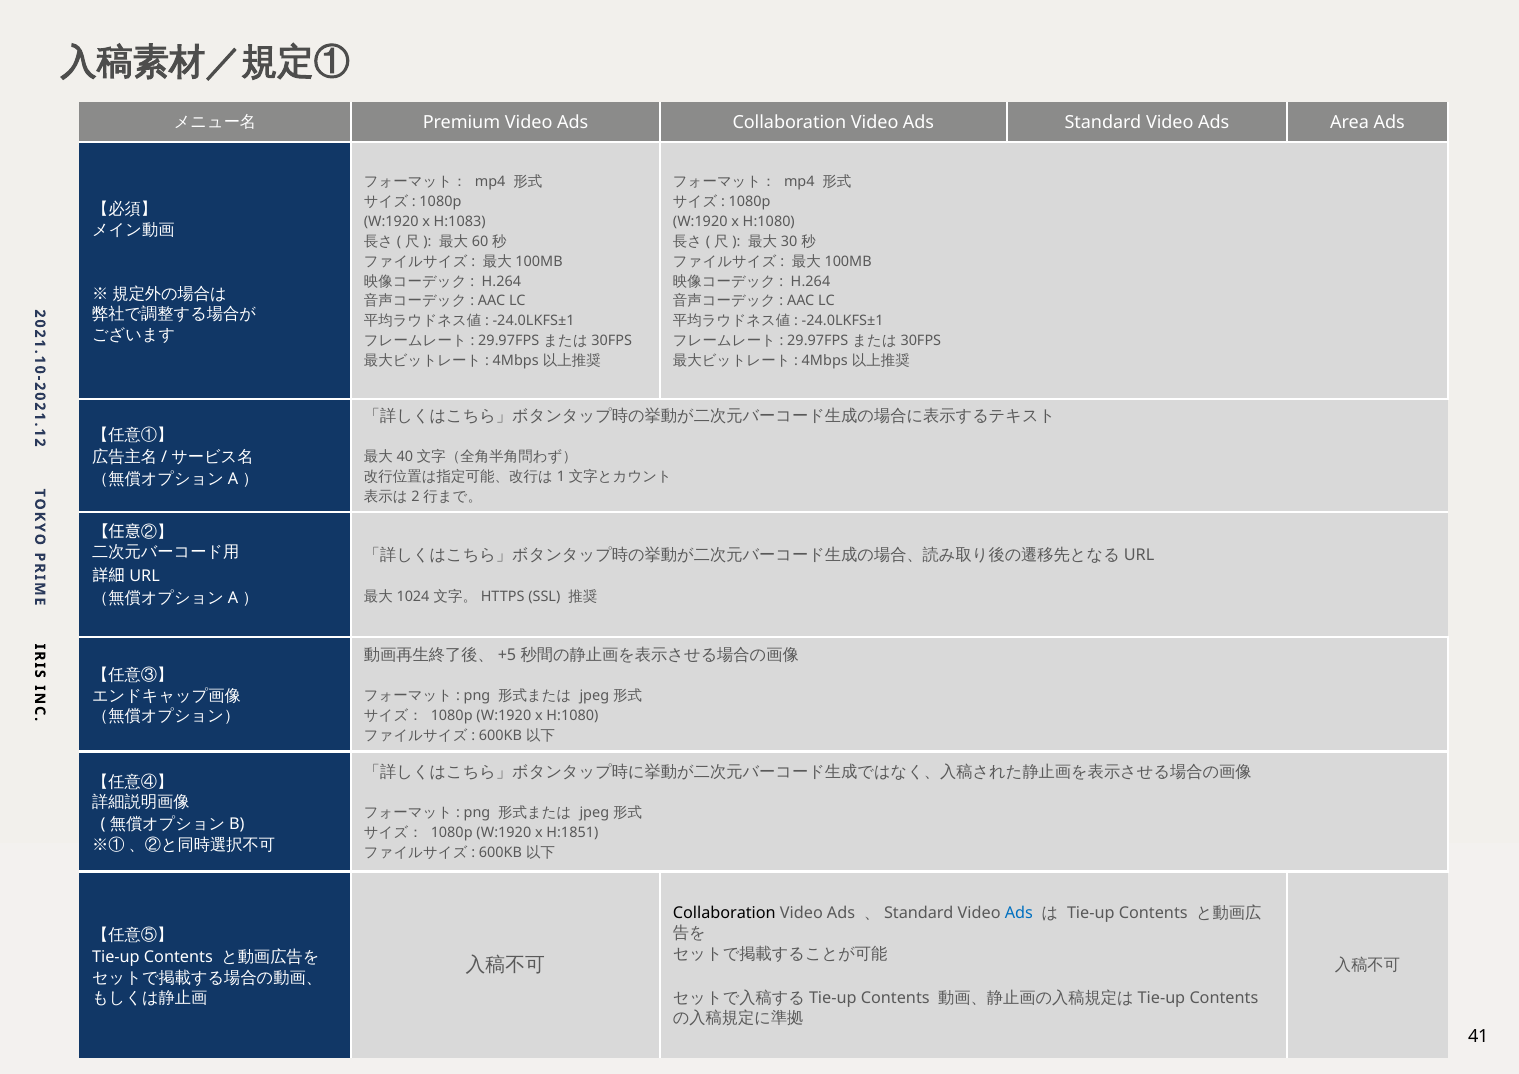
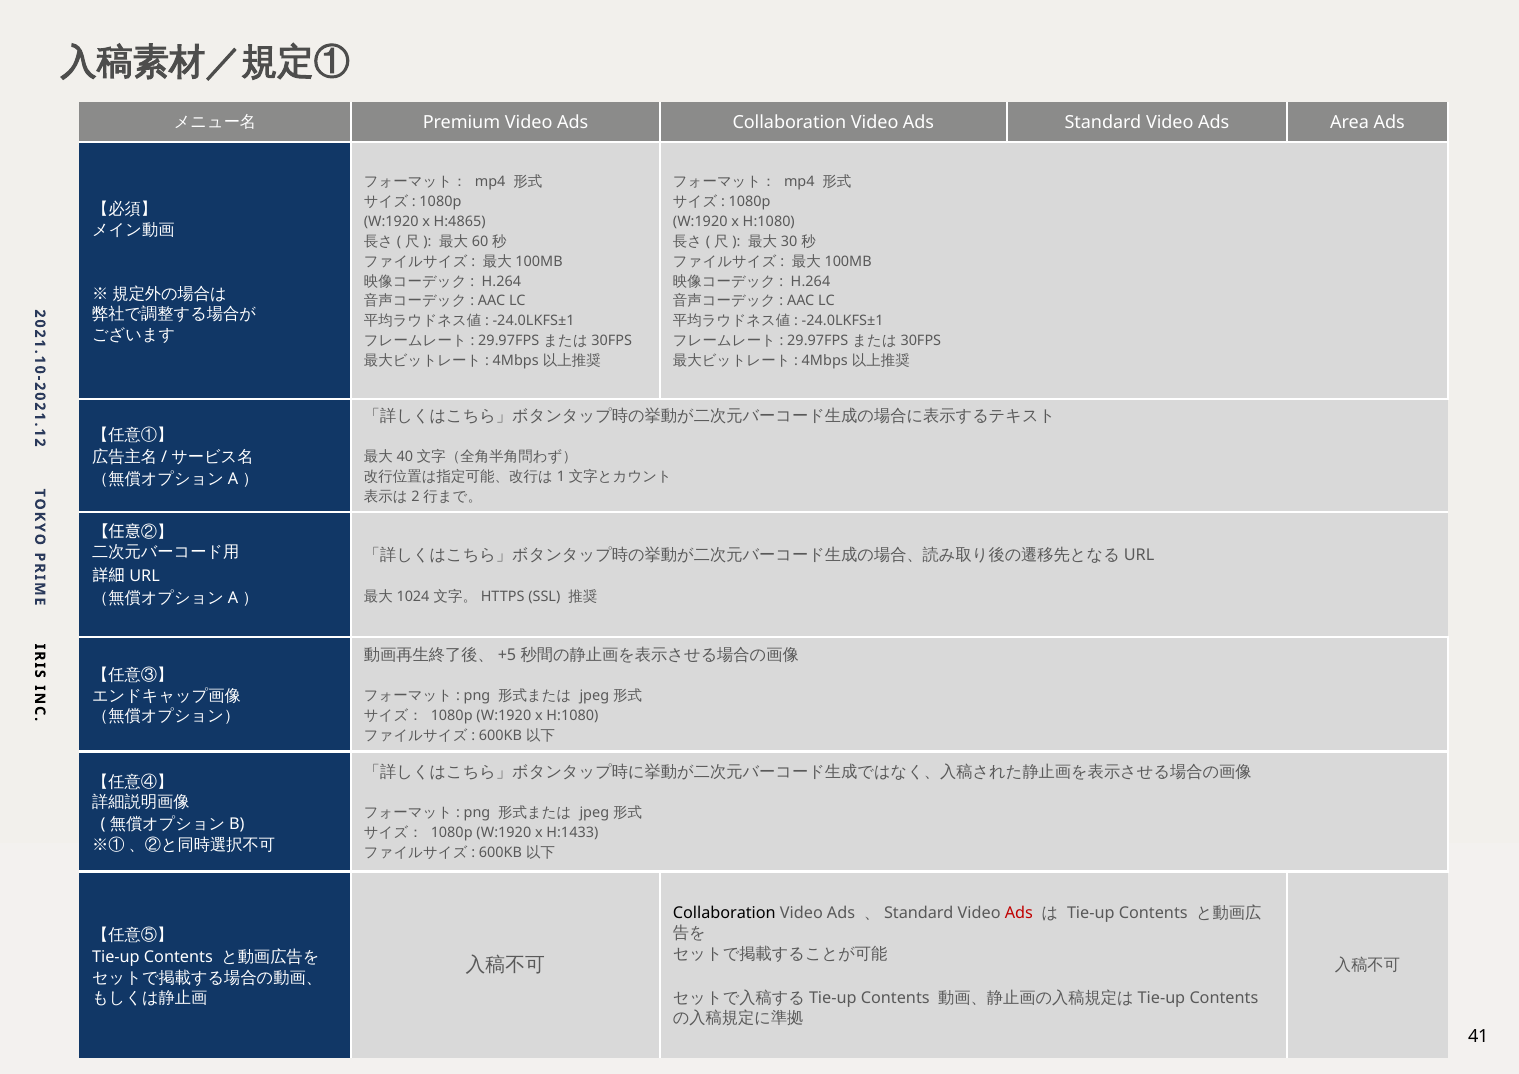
H:1083: H:1083 -> H:4865 (460, 221)
H:1851: H:1851 -> H:1433 (572, 833)
Ads colour: blue -> red (1019, 913)
